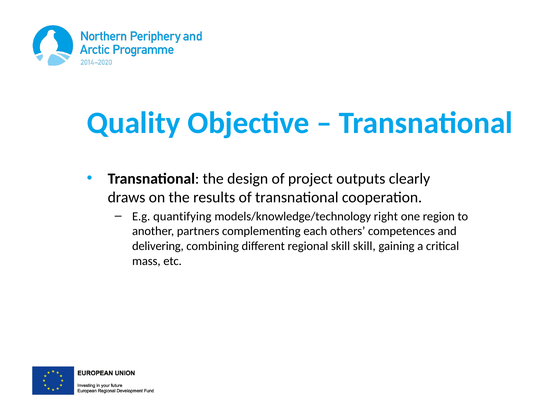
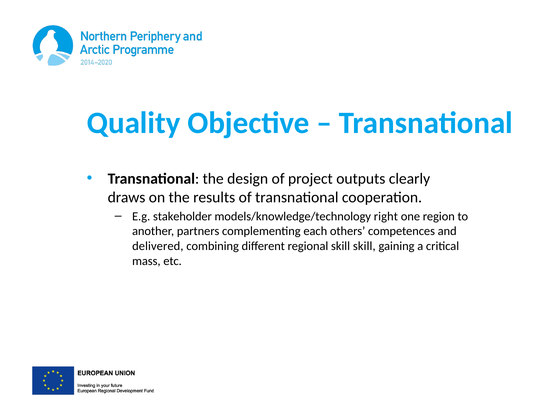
quantifying: quantifying -> stakeholder (182, 216)
delivering: delivering -> delivered (158, 246)
